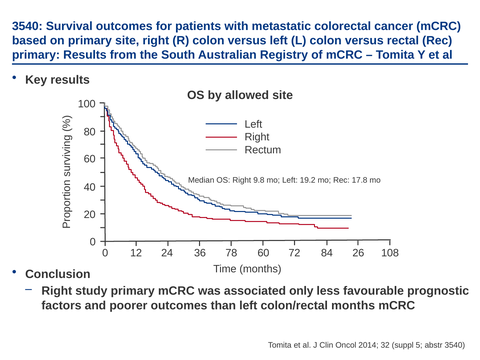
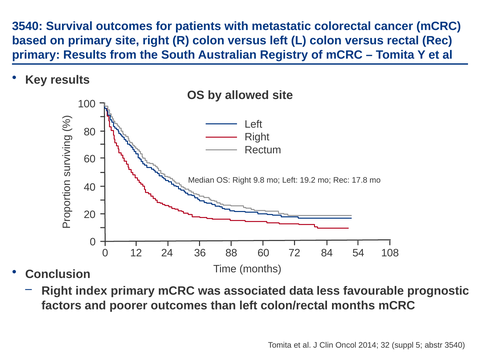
78: 78 -> 88 (231, 253)
26: 26 -> 54 (358, 253)
study: study -> index (91, 291)
only: only -> data (301, 291)
